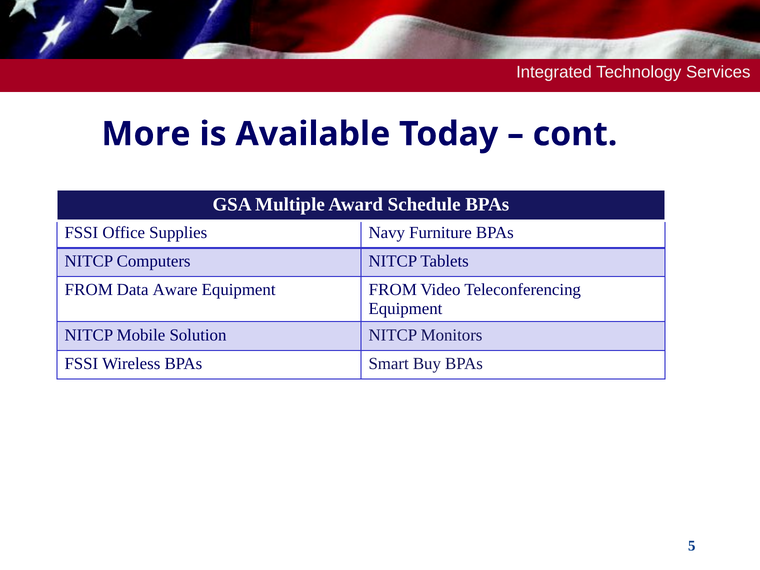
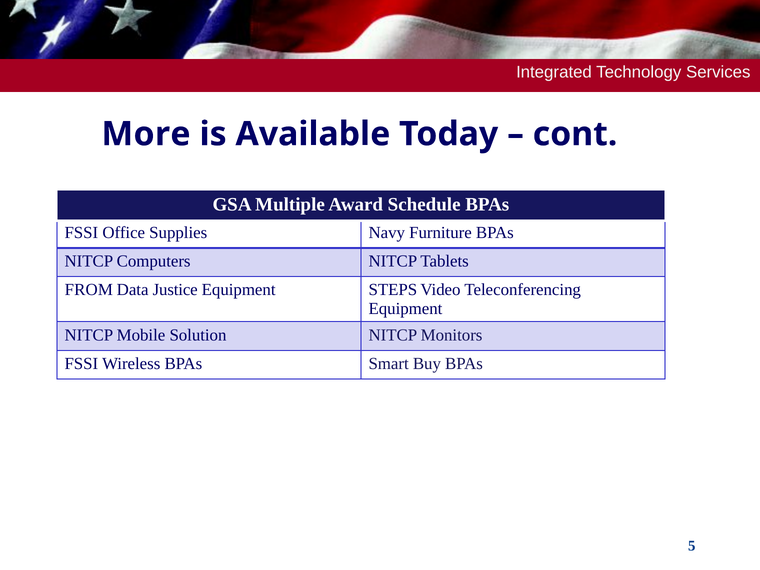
Aware: Aware -> Justice (175, 290)
Equipment FROM: FROM -> STEPS (393, 290)
